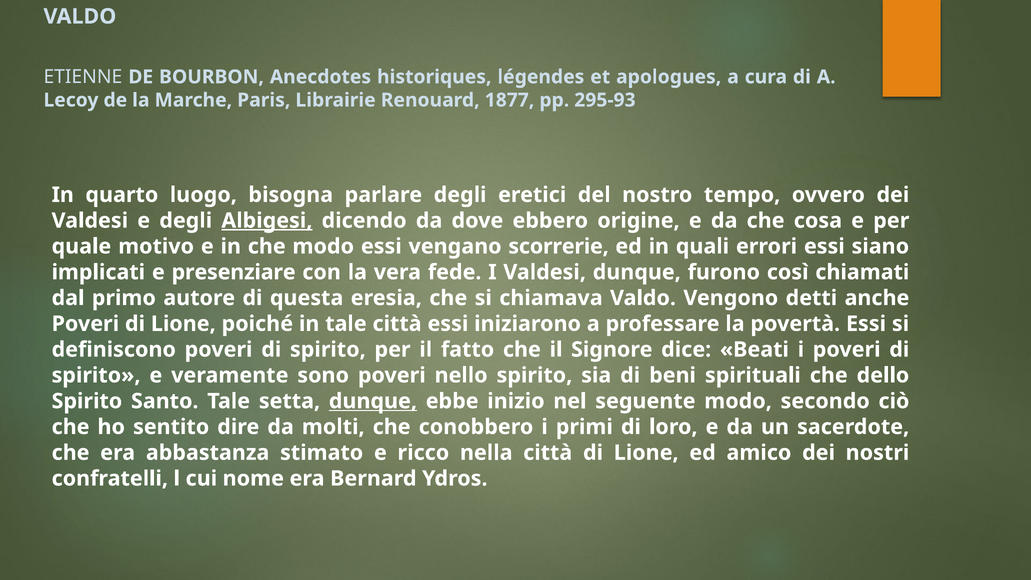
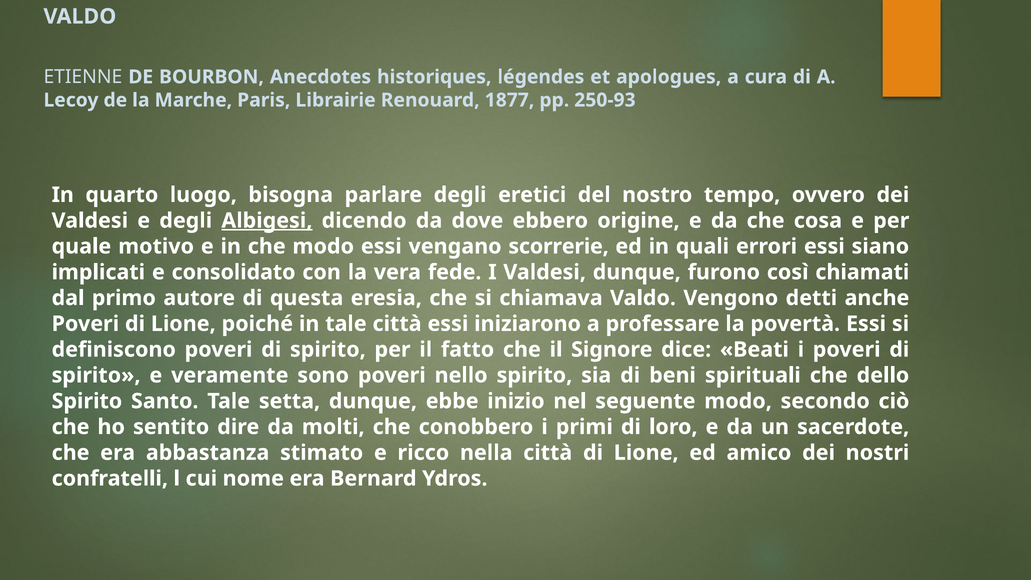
295-93: 295-93 -> 250-93 (605, 100)
presenziare: presenziare -> consolidato (234, 272)
dunque underline: present -> none (373, 401)
